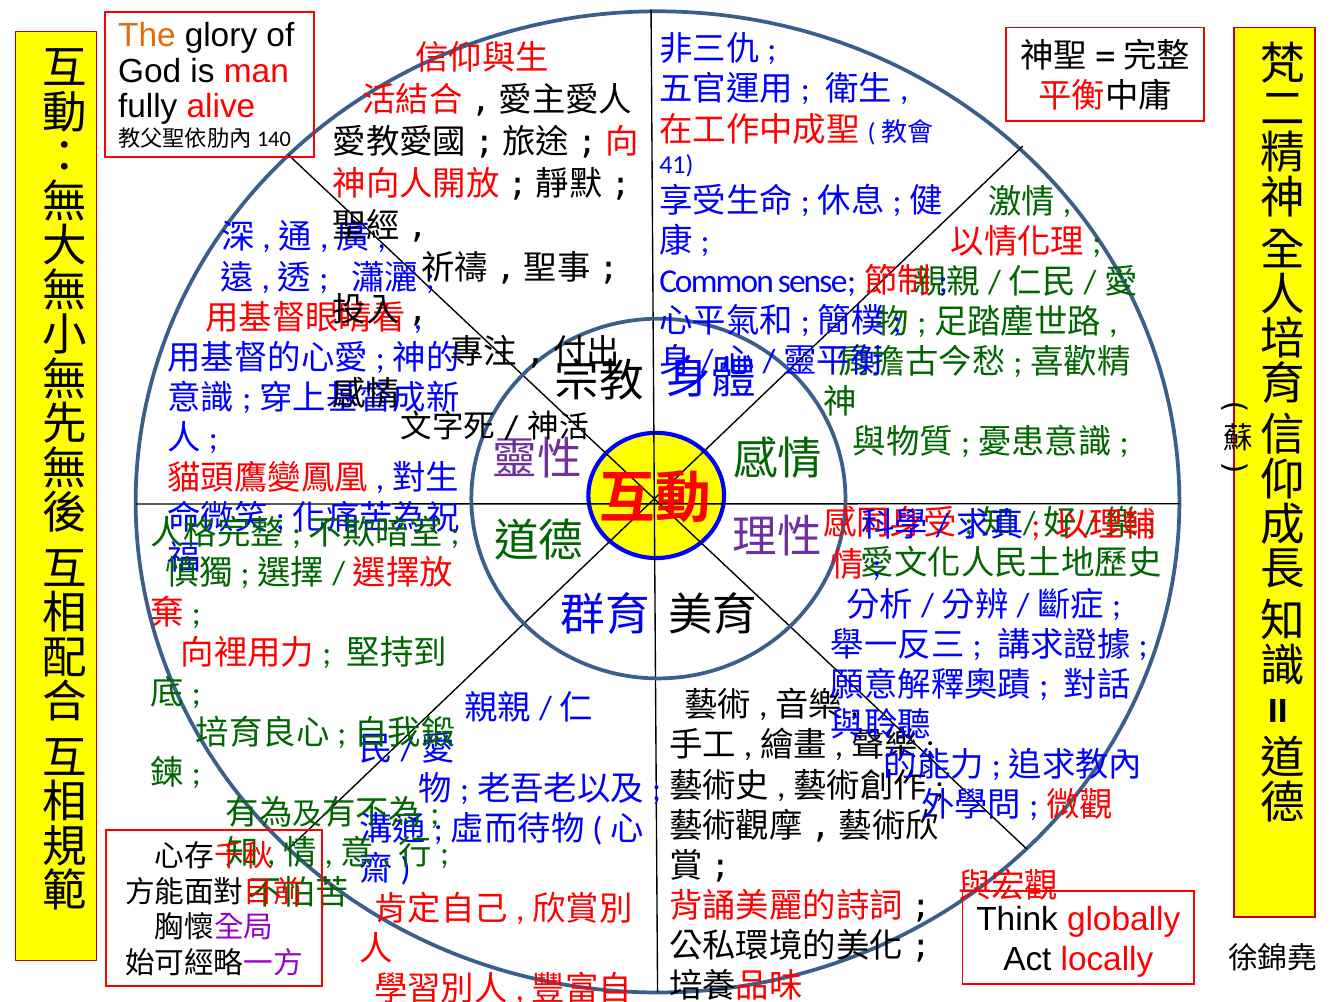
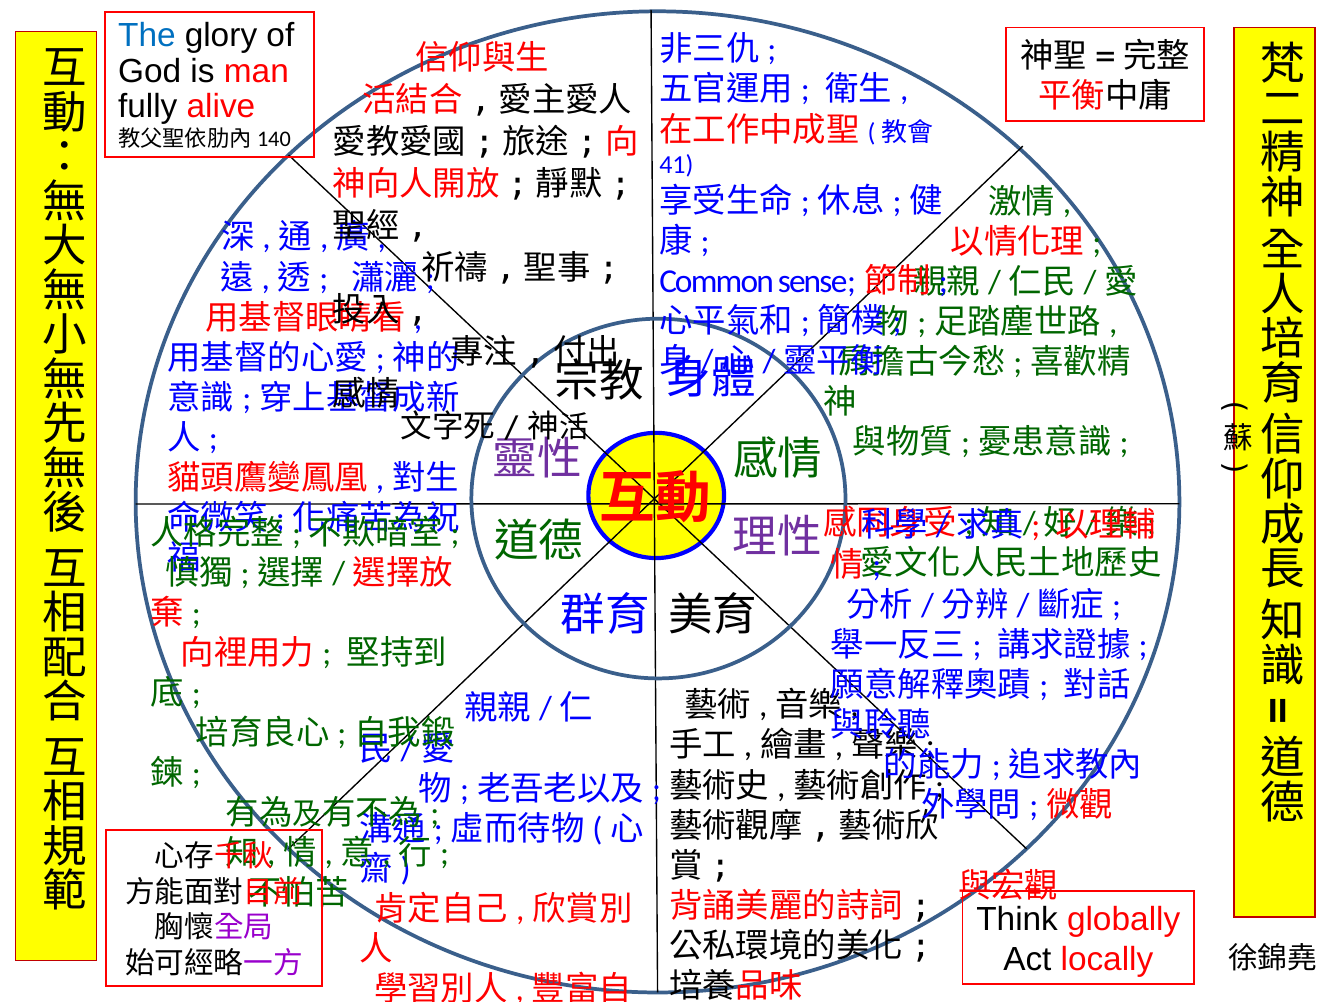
The colour: orange -> blue (147, 36)
